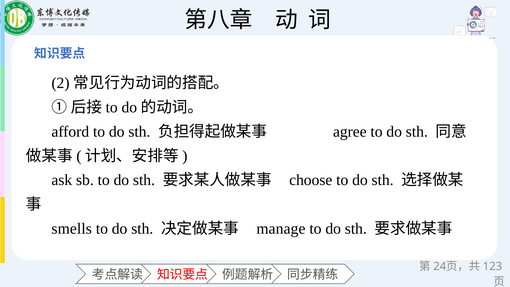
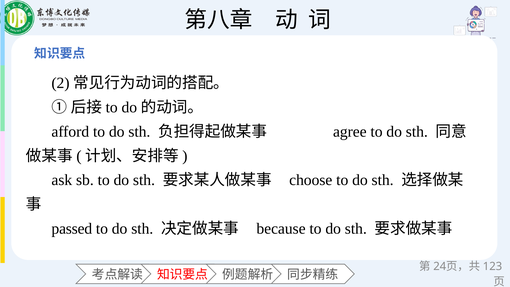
smells: smells -> passed (72, 229)
manage: manage -> because (281, 229)
